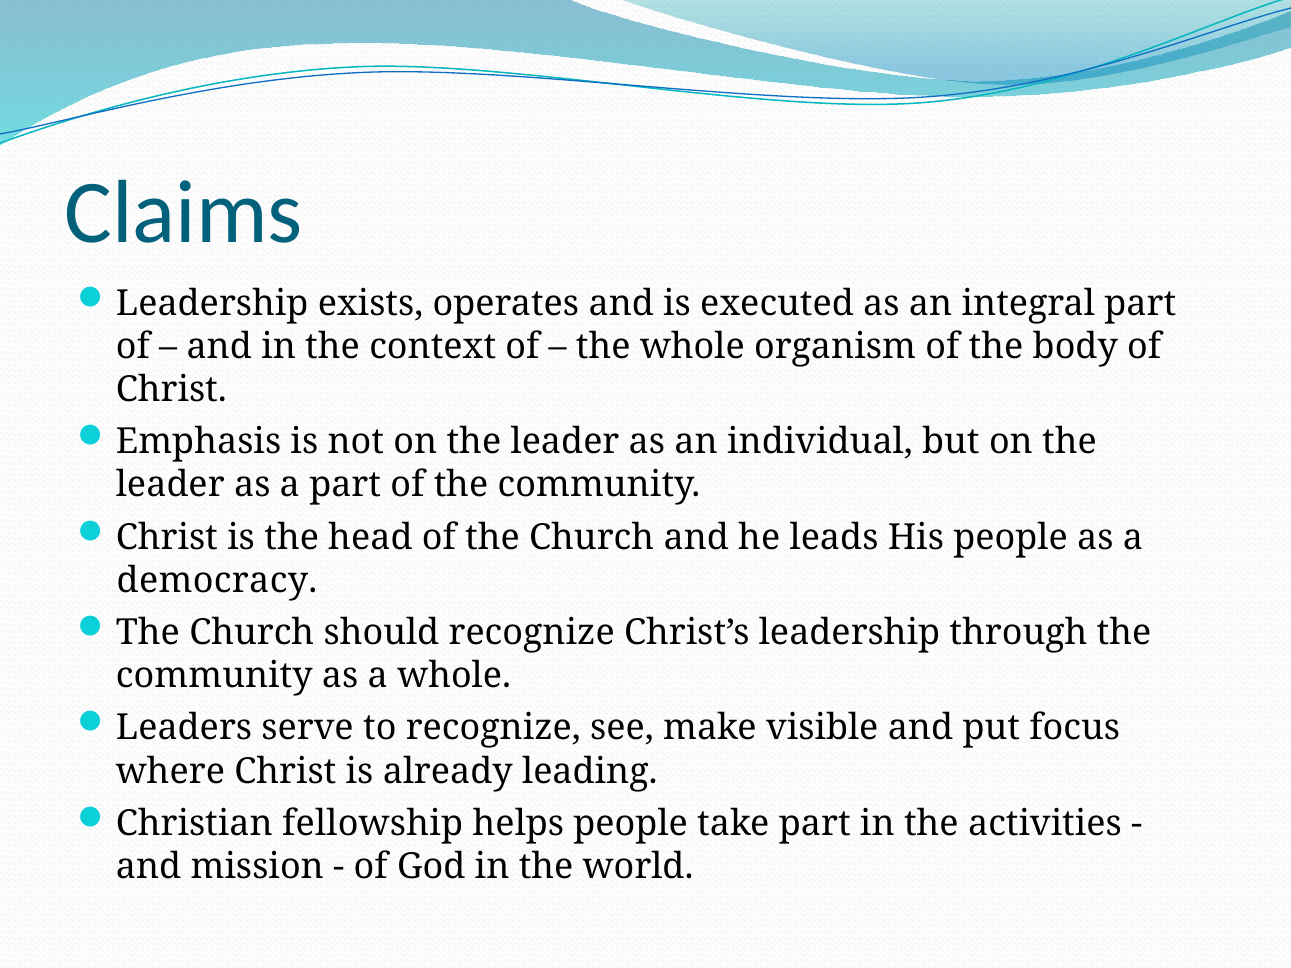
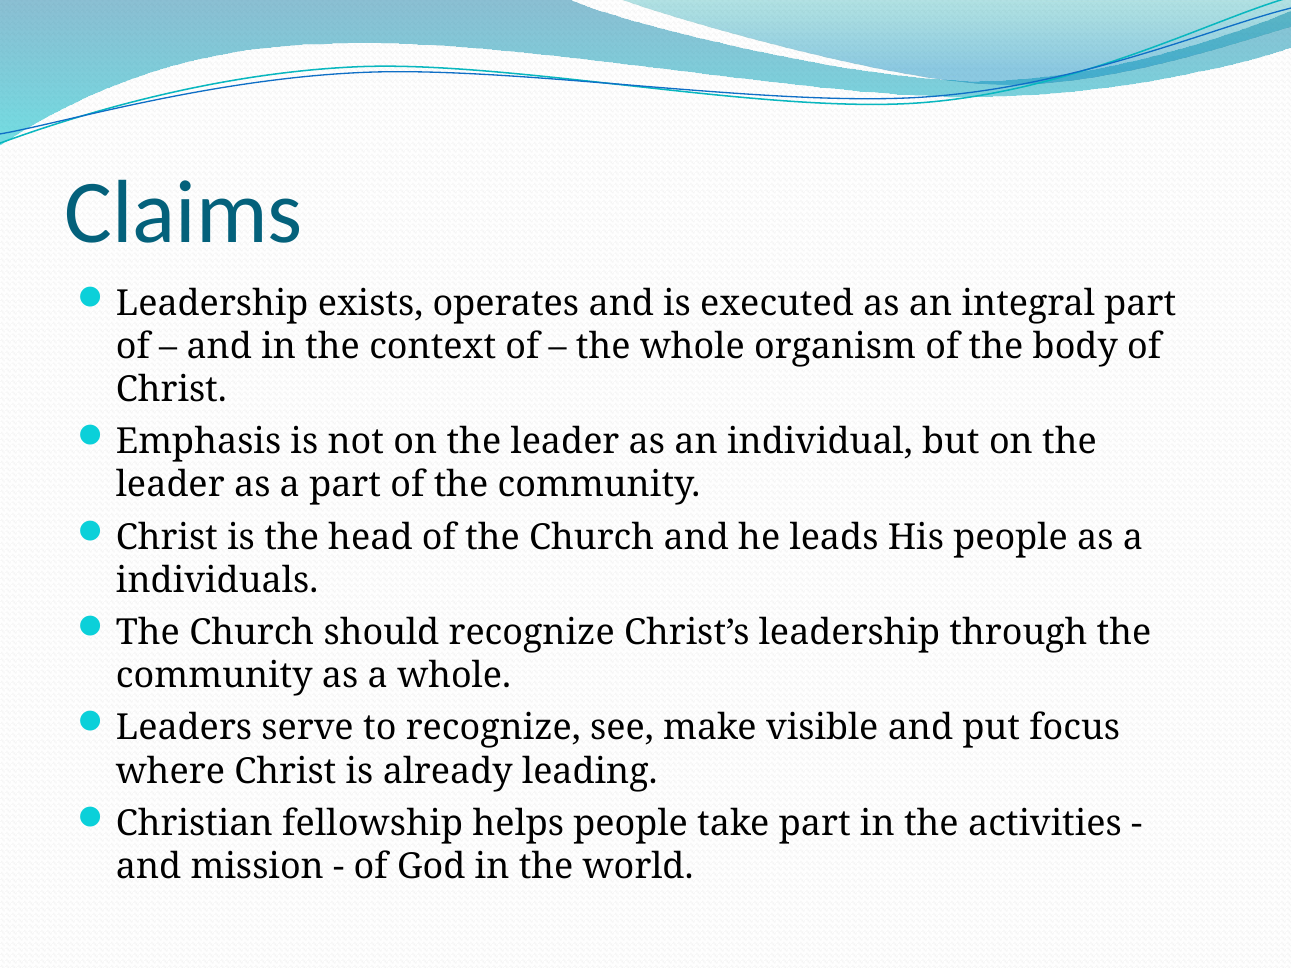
democracy: democracy -> individuals (217, 581)
